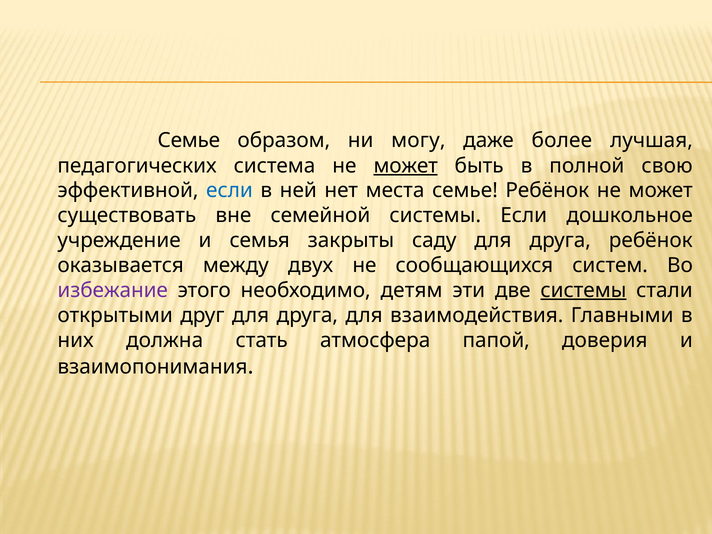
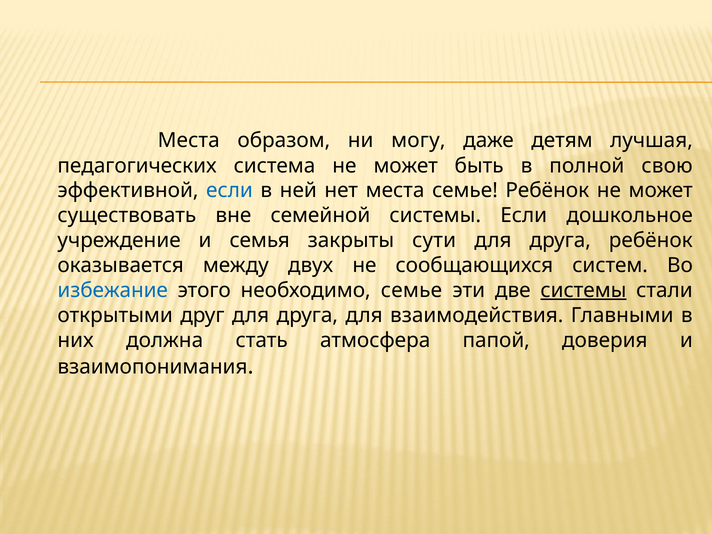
Семье: Семье -> Места (189, 140)
более: более -> детям (562, 140)
может underline: present -> none (406, 166)
саду: саду -> сути (434, 240)
избежание colour: purple -> blue (113, 290)
необходимо детям: детям -> семье (411, 290)
